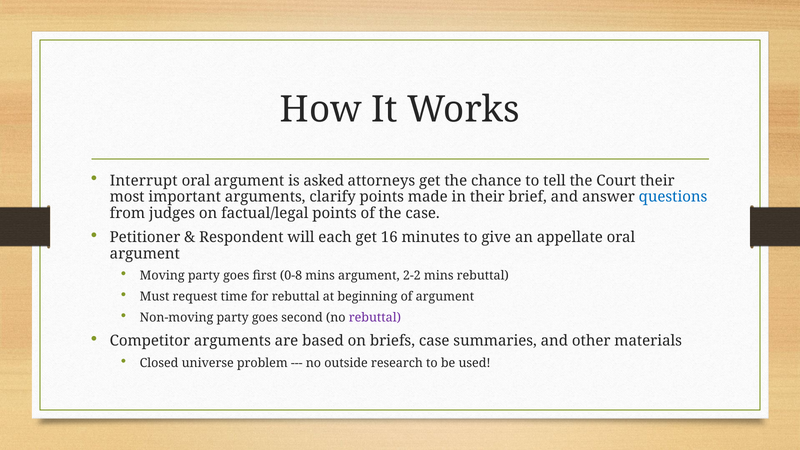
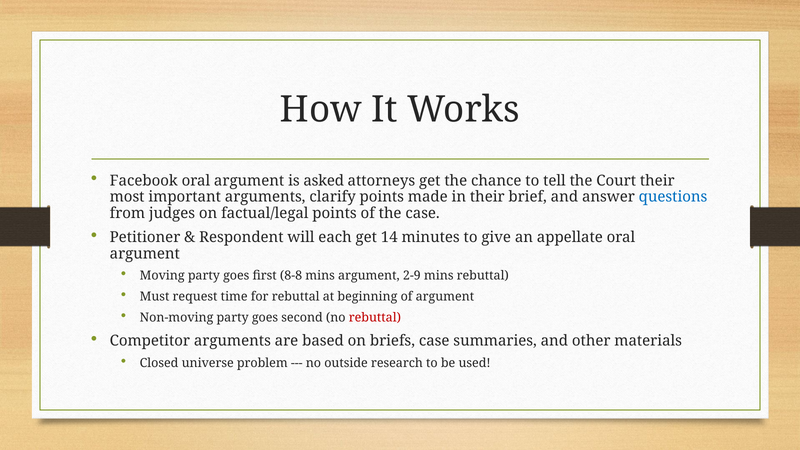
Interrupt: Interrupt -> Facebook (144, 181)
16: 16 -> 14 (389, 238)
0-8: 0-8 -> 8-8 (291, 276)
2-2: 2-2 -> 2-9 (412, 276)
rebuttal colour: purple -> red (375, 318)
